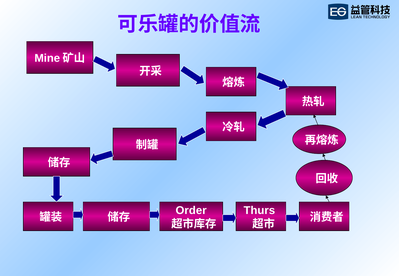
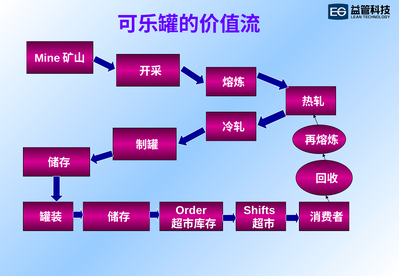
Thurs: Thurs -> Shifts (259, 211)
